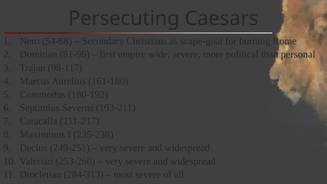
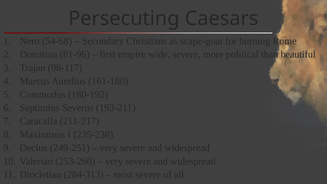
personal: personal -> beautiful (298, 54)
